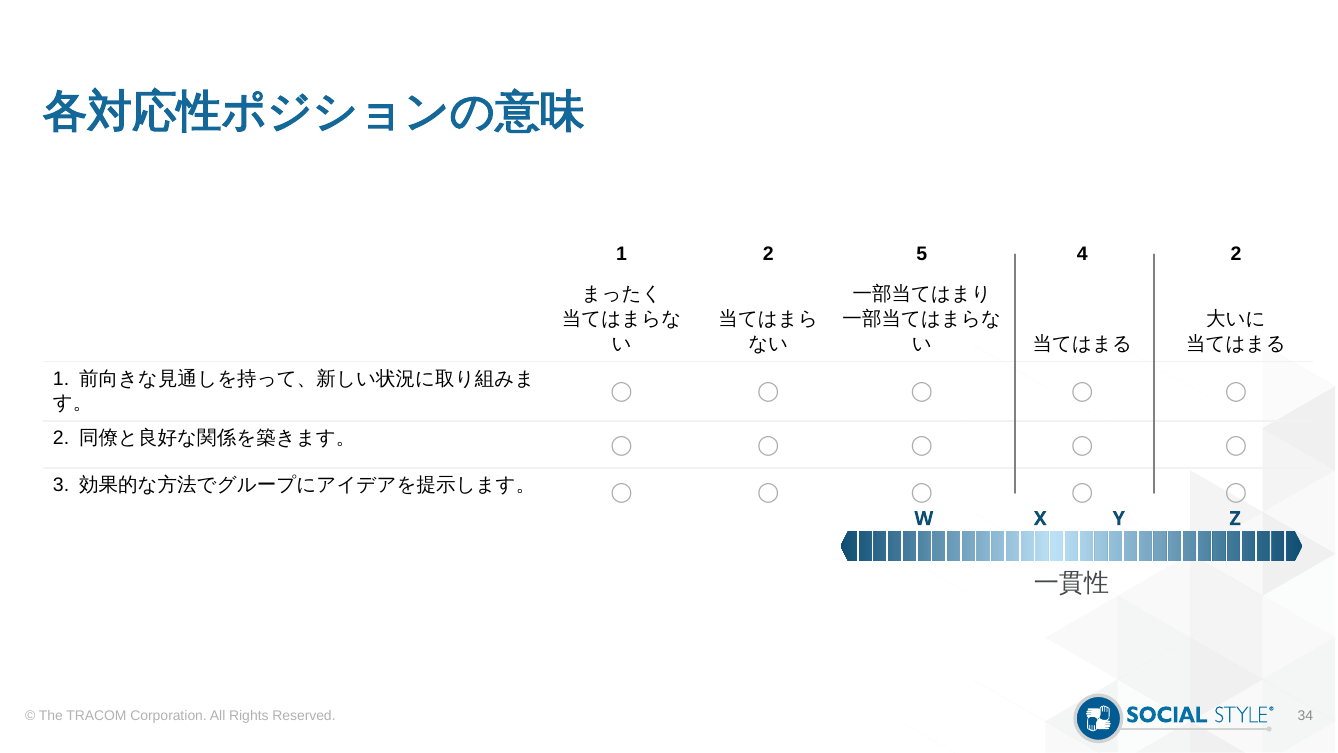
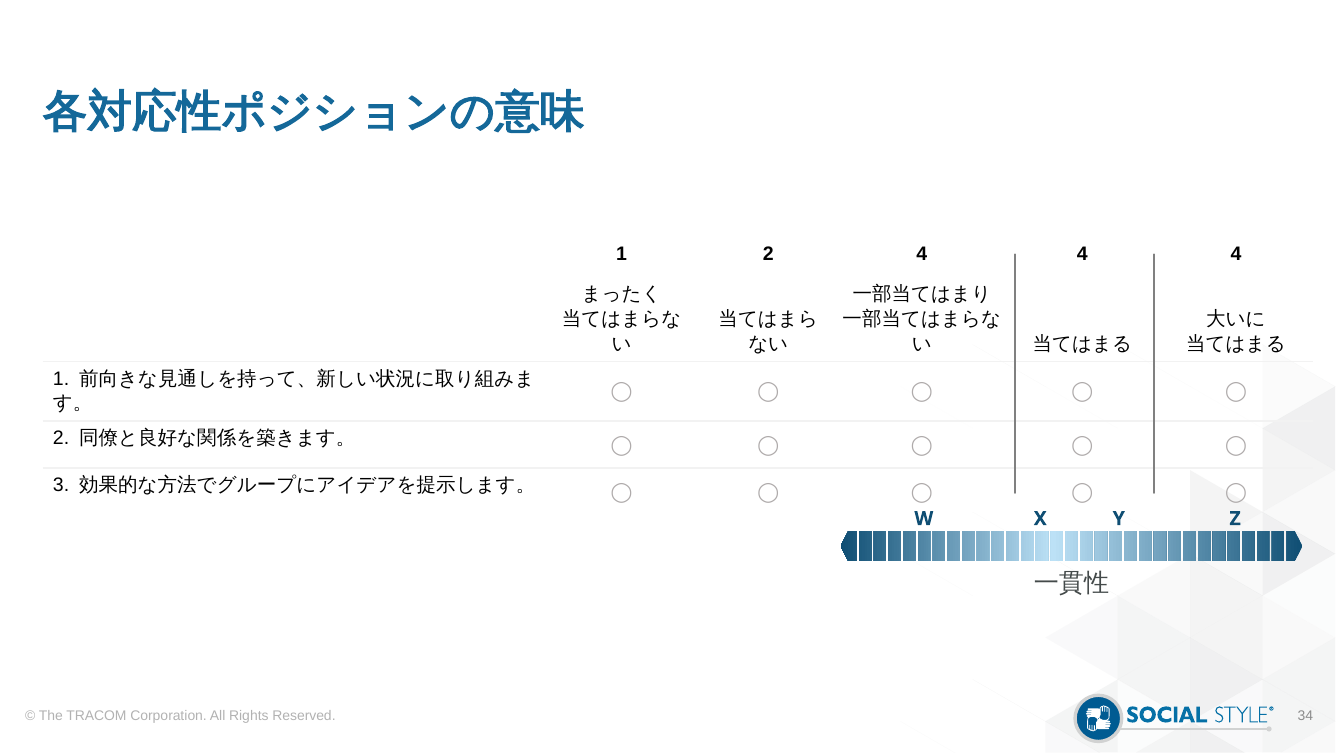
2 5: 5 -> 4 (922, 254)
2: 2 -> 4 (1236, 254)
